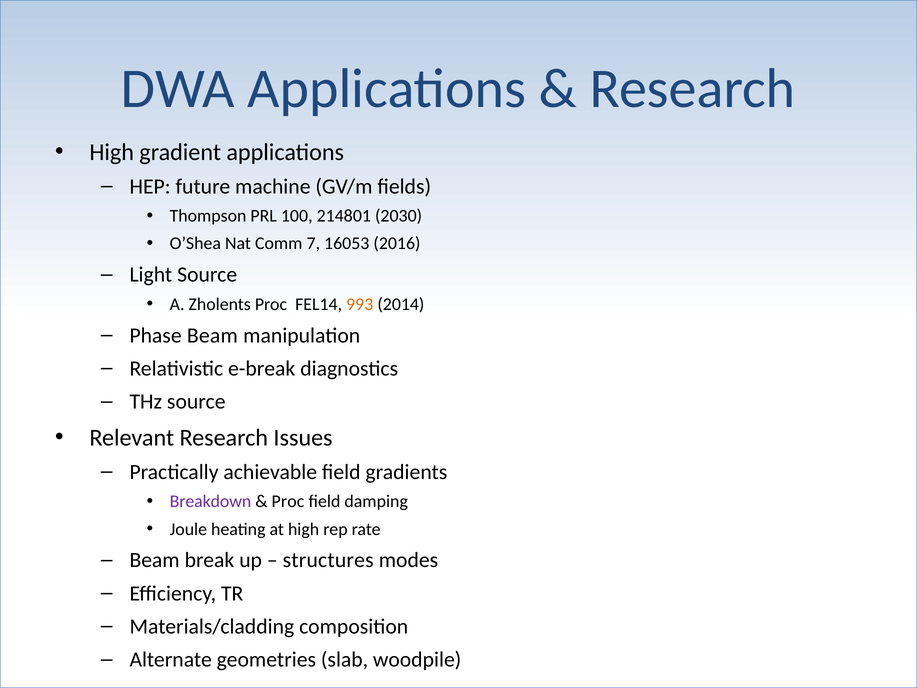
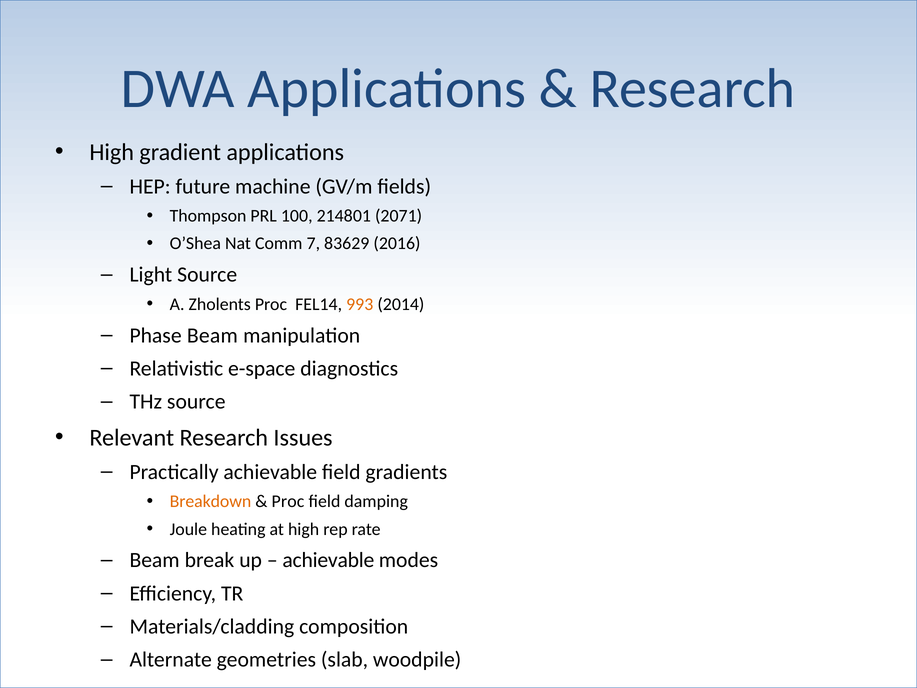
2030: 2030 -> 2071 (399, 216)
16053: 16053 -> 83629 (347, 244)
e-break: e-break -> e-space (262, 368)
Breakdown colour: purple -> orange (210, 501)
structures: structures -> achievable (328, 560)
